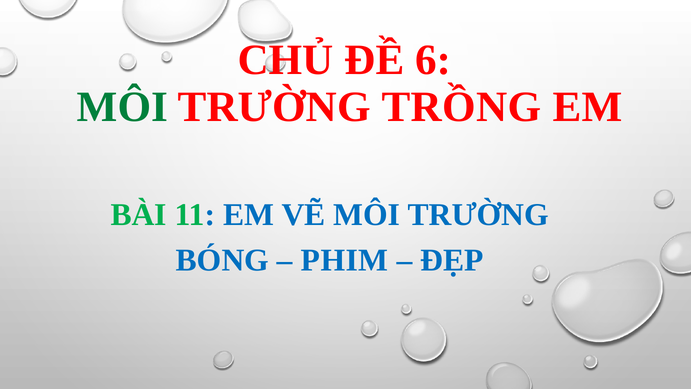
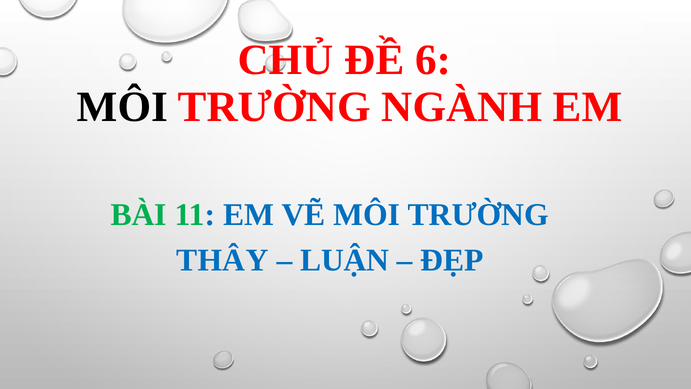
MÔI colour: green -> black (122, 107)
TRỒNG: TRỒNG -> NGÀNH (462, 107)
BÓNG: BÓNG -> THÂY (222, 260)
PHIM: PHIM -> LUẬN (345, 260)
